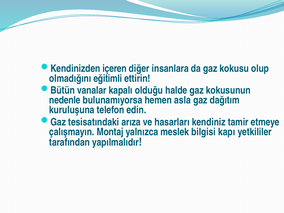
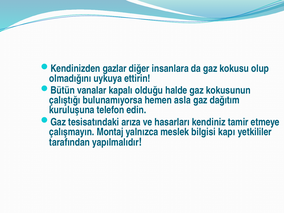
içeren: içeren -> gazlar (115, 69)
eğitimli: eğitimli -> uykuya (108, 78)
nedenle: nedenle -> çalıştığı (65, 100)
